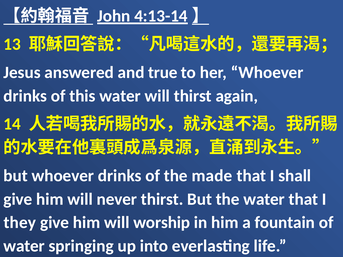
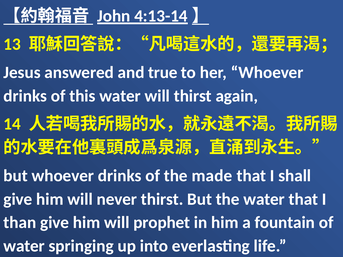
they: they -> than (20, 223)
worship: worship -> prophet (162, 223)
